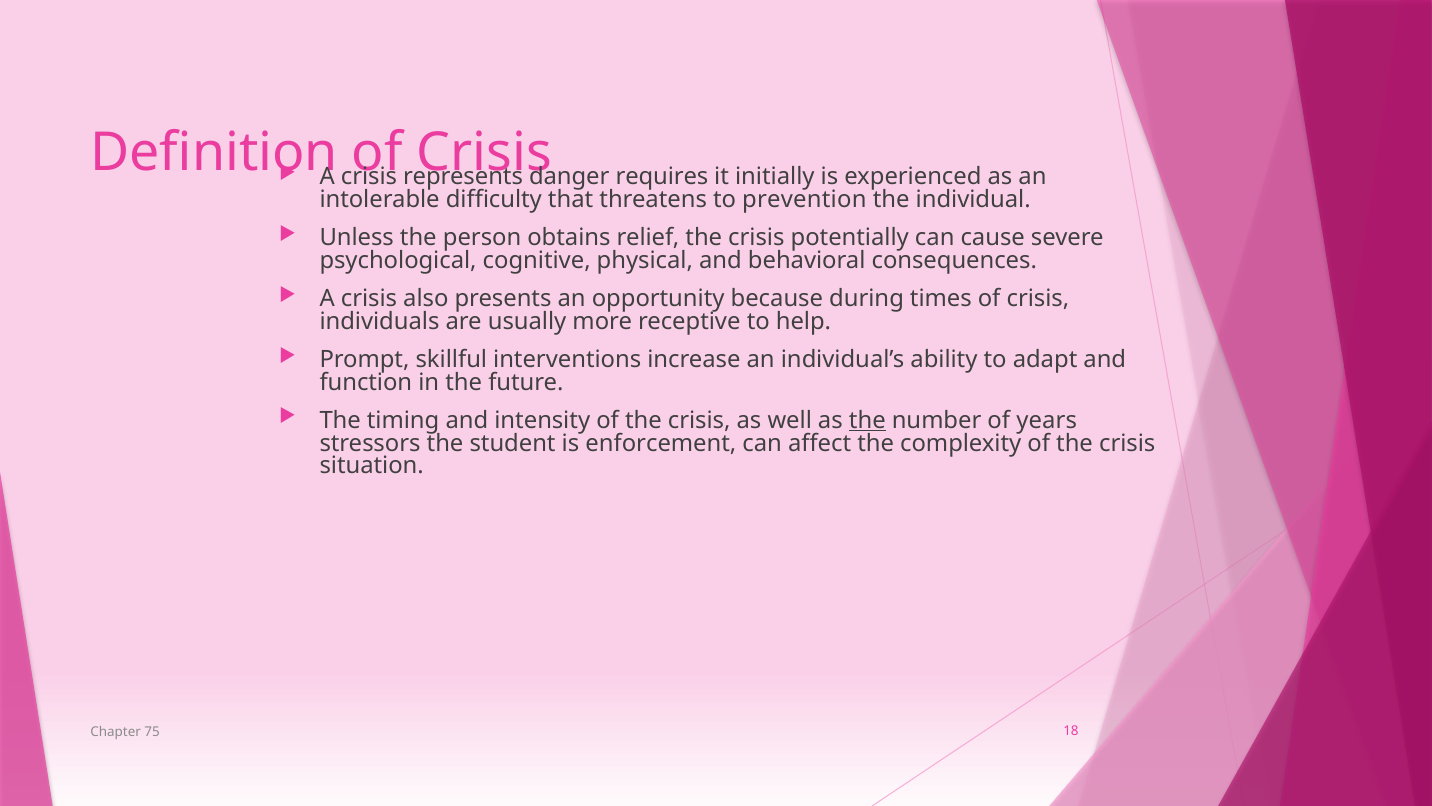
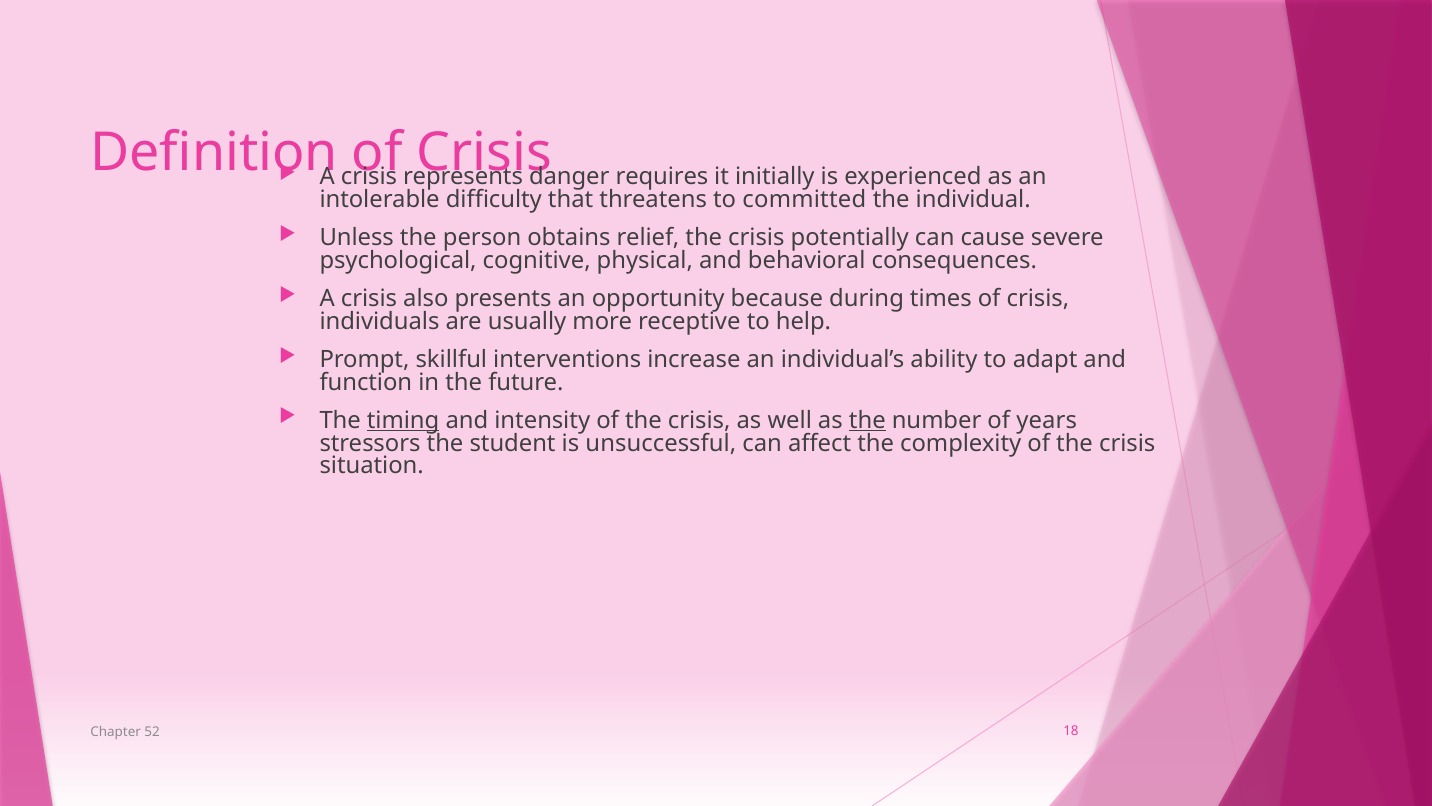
prevention: prevention -> committed (804, 200)
timing underline: none -> present (403, 420)
enforcement: enforcement -> unsuccessful (661, 443)
75: 75 -> 52 (152, 732)
